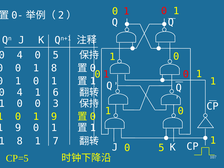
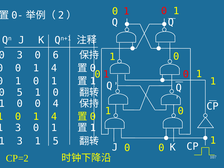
4: 4 -> 3 (20, 55)
5: 5 -> 6 (56, 55)
8: 8 -> 4 (54, 68)
4: 4 -> 5 (20, 92)
6: 6 -> 0 (56, 92)
0 3: 3 -> 4 (56, 104)
9: 9 -> 4 (54, 117)
9: 9 -> 3 (18, 128)
8: 8 -> 3 (20, 141)
1 7: 7 -> 5 (56, 141)
5: 5 -> 0 (161, 148)
CP=5: CP=5 -> CP=2 (17, 158)
